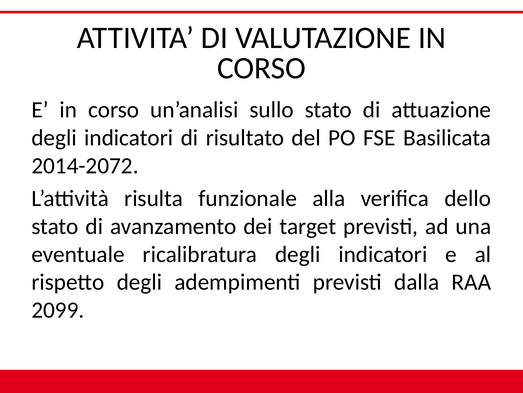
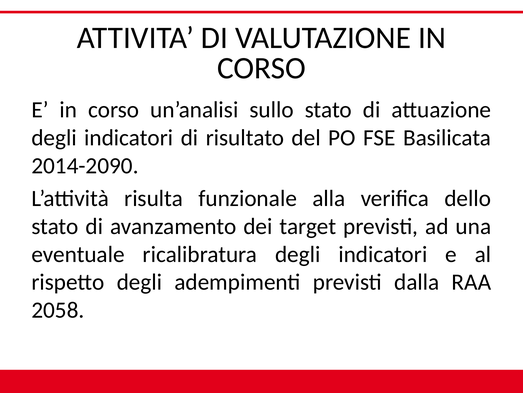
2014-2072: 2014-2072 -> 2014-2090 (85, 166)
2099: 2099 -> 2058 (58, 310)
